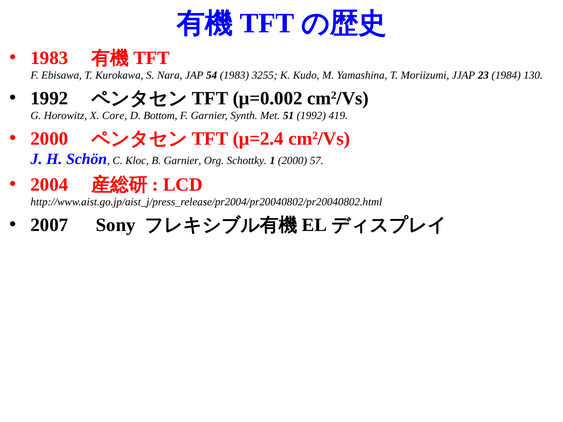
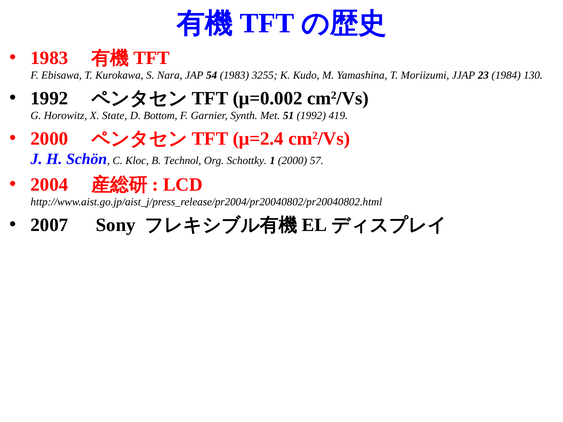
Core: Core -> State (115, 116)
B Garnier: Garnier -> Technol (182, 161)
